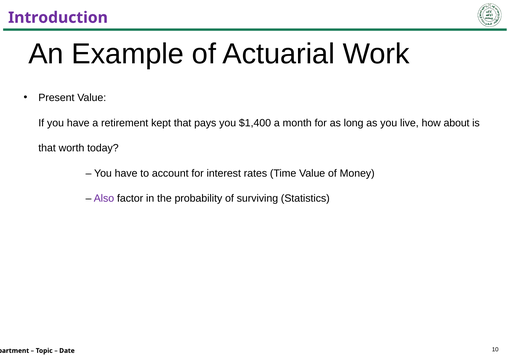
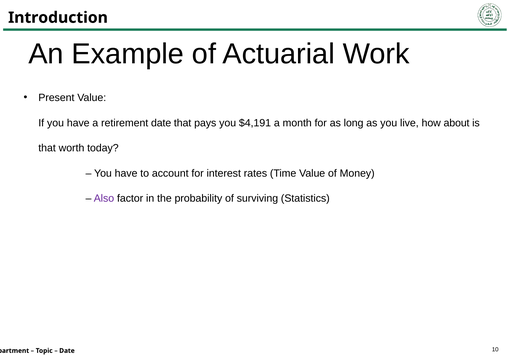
Introduction colour: purple -> black (58, 18)
retirement kept: kept -> date (161, 123)
$1,400: $1,400 -> $4,191 (255, 123)
